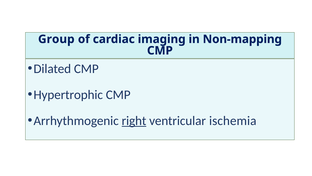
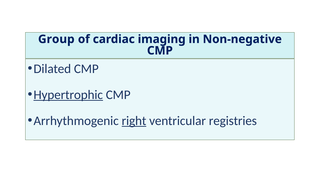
Non-mapping: Non-mapping -> Non-negative (242, 39)
Hypertrophic underline: none -> present (68, 95)
ischemia: ischemia -> registries (233, 121)
